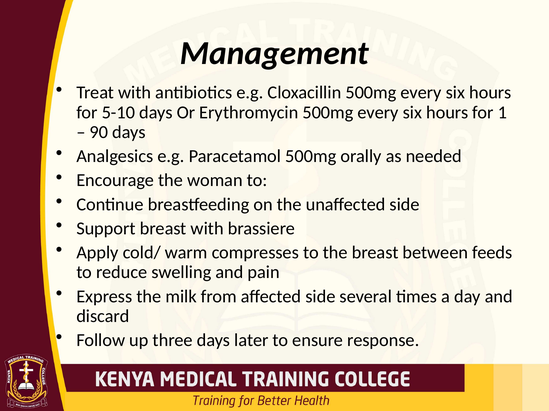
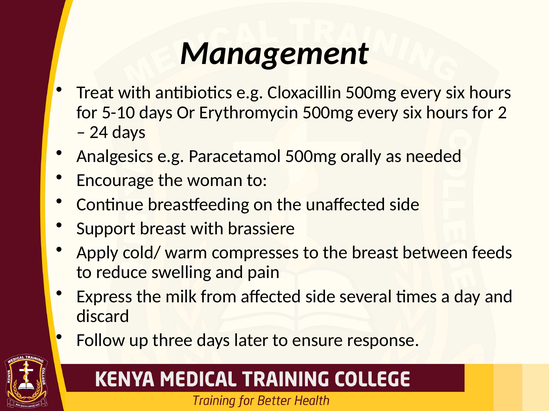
1: 1 -> 2 (502, 113)
90: 90 -> 24 (99, 132)
